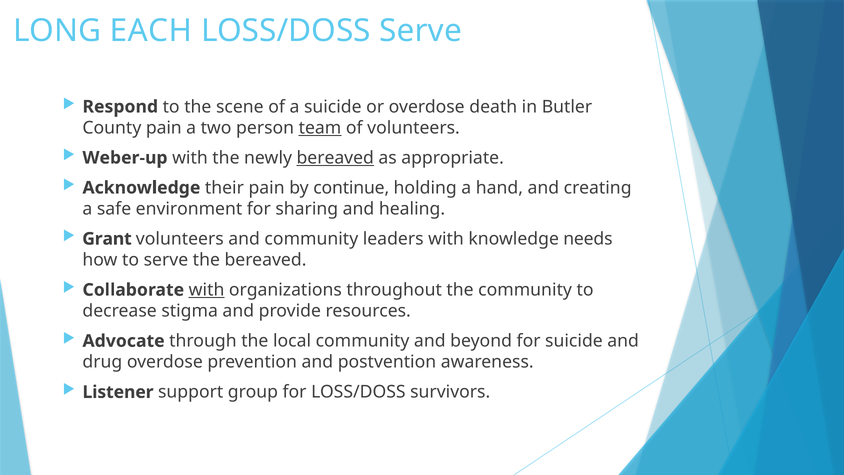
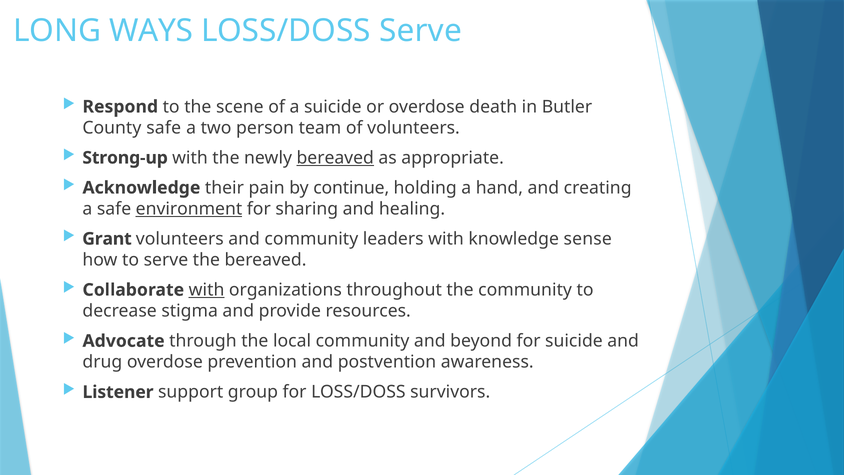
EACH: EACH -> WAYS (151, 31)
County pain: pain -> safe (164, 128)
team underline: present -> none (320, 128)
Weber-up: Weber-up -> Strong-up (125, 158)
environment underline: none -> present (189, 209)
needs: needs -> sense (588, 239)
